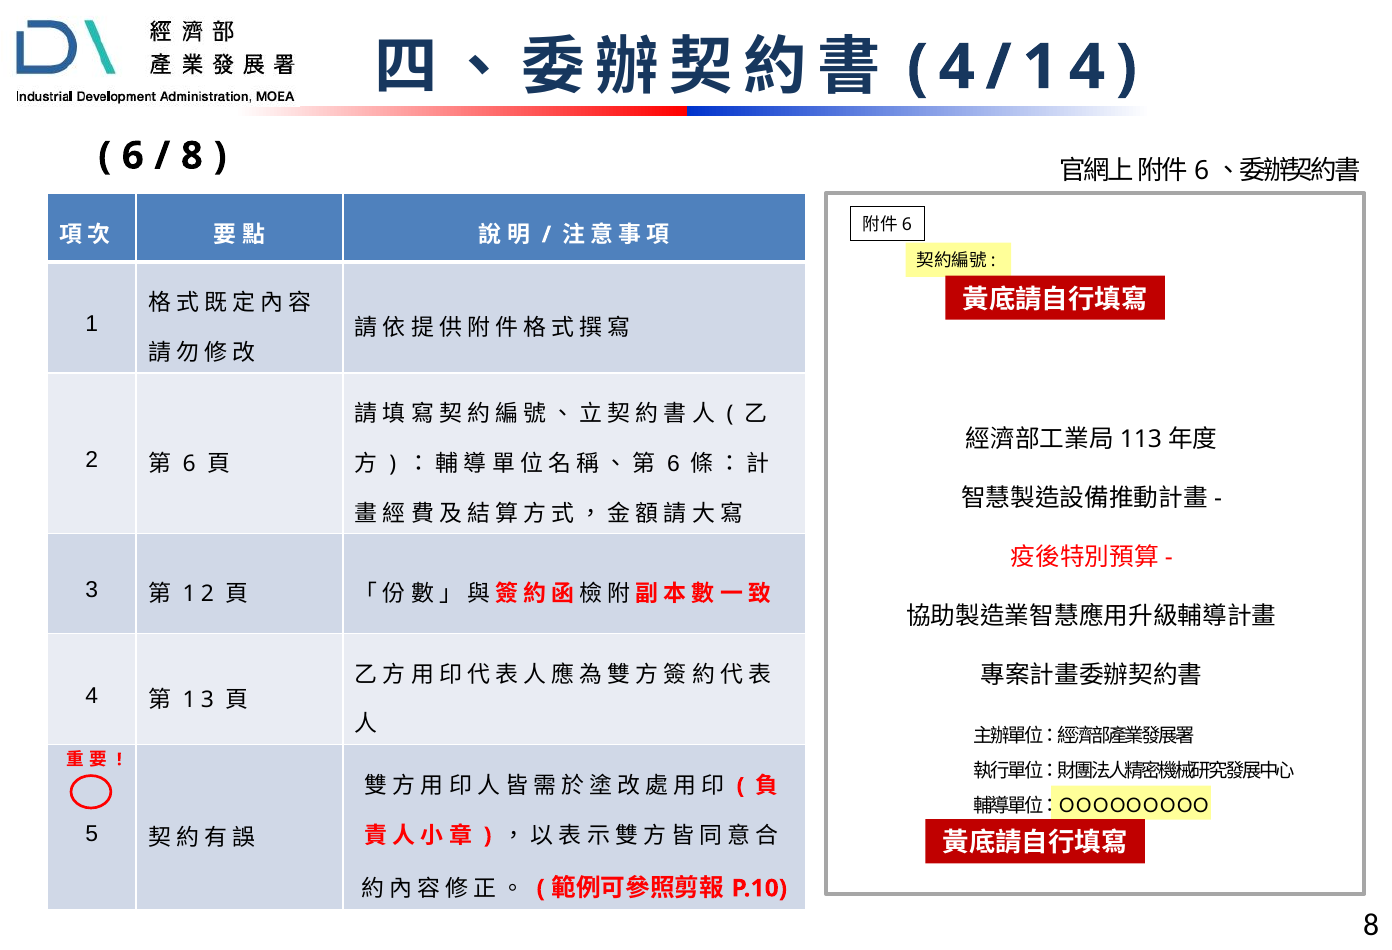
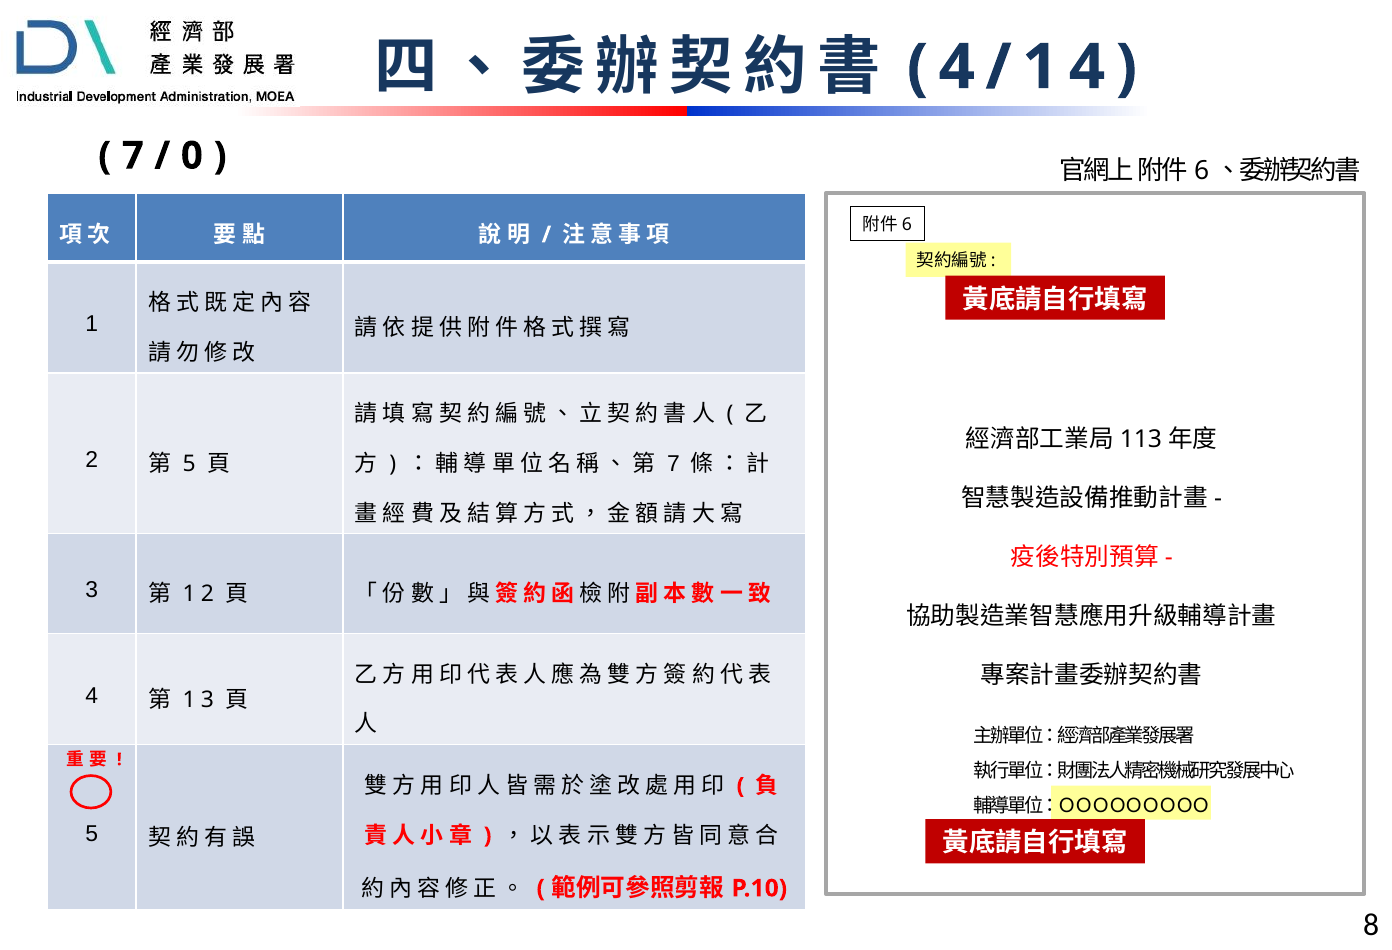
6: 6 -> 7 (133, 156)
8: 8 -> 0 (192, 156)
6: 6 -> 5 (189, 464)
6: 6 -> 7 (674, 464)
